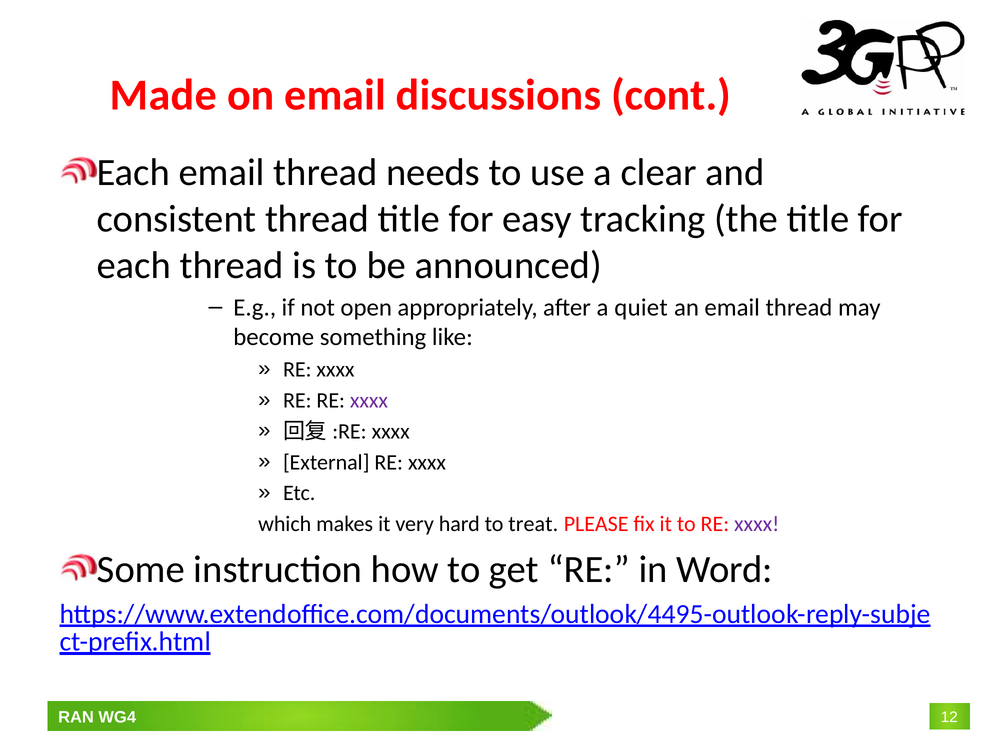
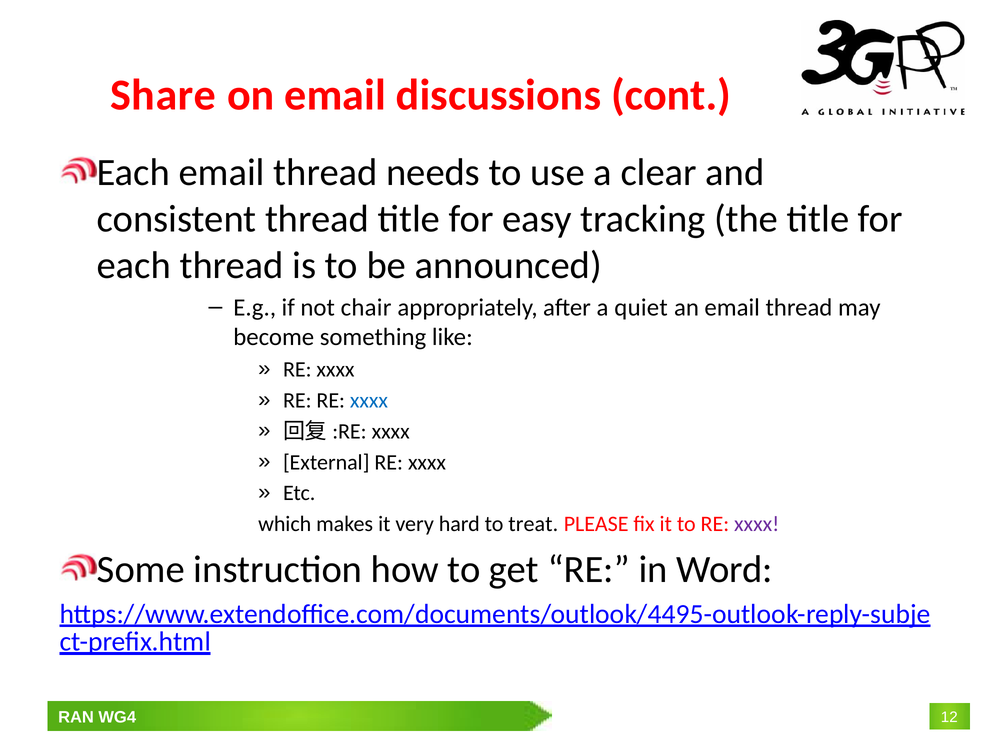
Made: Made -> Share (163, 95)
open: open -> chair (366, 307)
xxxx colour: purple -> blue (369, 400)
